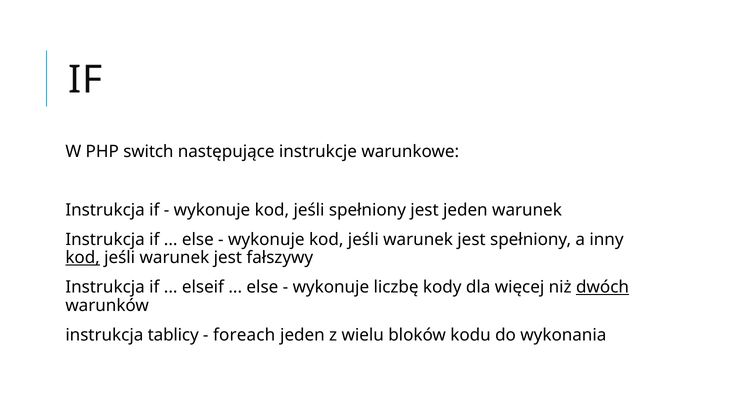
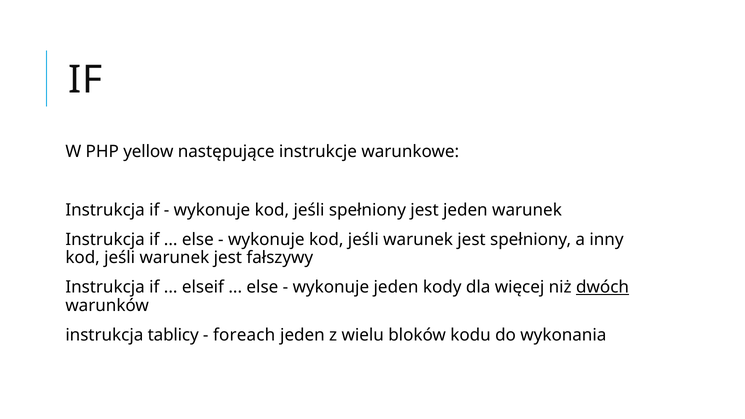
switch: switch -> yellow (148, 152)
kod underline: present -> none (83, 258)
wykonuje liczbę: liczbę -> jeden (396, 287)
